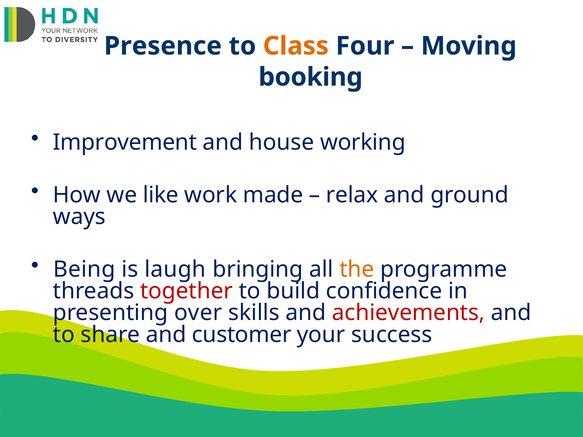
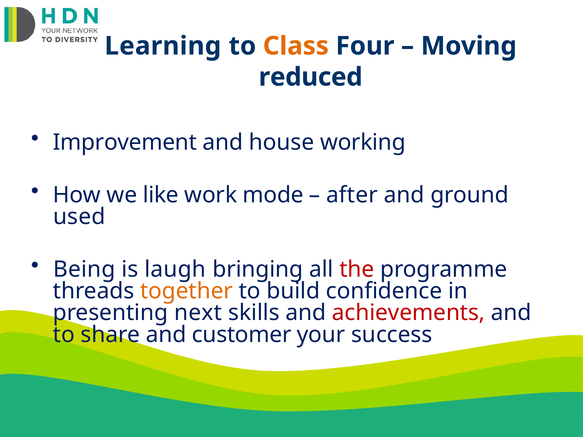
Presence: Presence -> Learning (163, 46)
booking: booking -> reduced (311, 77)
made: made -> mode (273, 195)
relax: relax -> after (352, 195)
ways: ways -> used (79, 217)
the colour: orange -> red (357, 269)
together colour: red -> orange (186, 291)
over: over -> next (198, 313)
